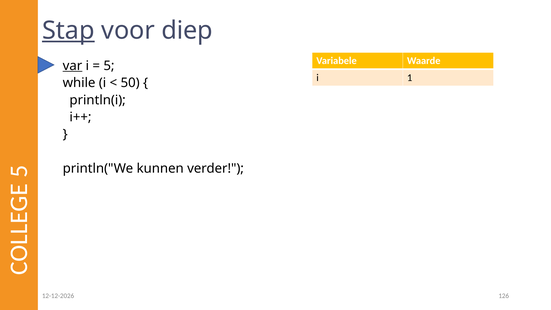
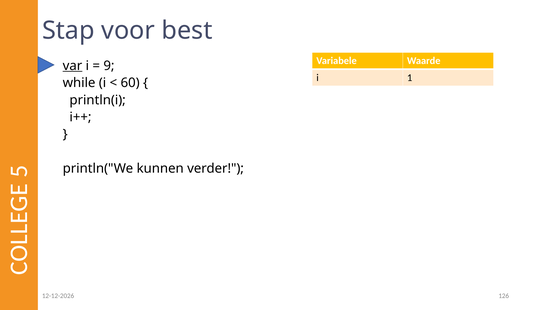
Stap underline: present -> none (68, 31)
diep: diep -> best (187, 31)
5: 5 -> 9 (109, 66)
50: 50 -> 60 (130, 83)
